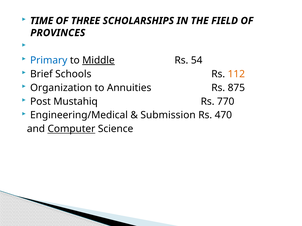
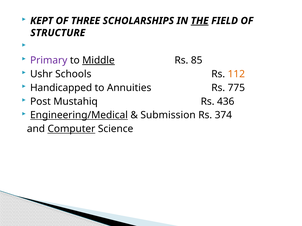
TIME: TIME -> KEPT (42, 21)
THE underline: none -> present (200, 21)
PROVINCES: PROVINCES -> STRUCTURE (58, 33)
Primary colour: blue -> purple (49, 60)
54: 54 -> 85 (197, 60)
Brief: Brief -> Ushr (41, 74)
Organization: Organization -> Handicapped (61, 88)
875: 875 -> 775 (236, 88)
770: 770 -> 436 (226, 102)
Engineering/Medical underline: none -> present (79, 115)
470: 470 -> 374 (223, 115)
